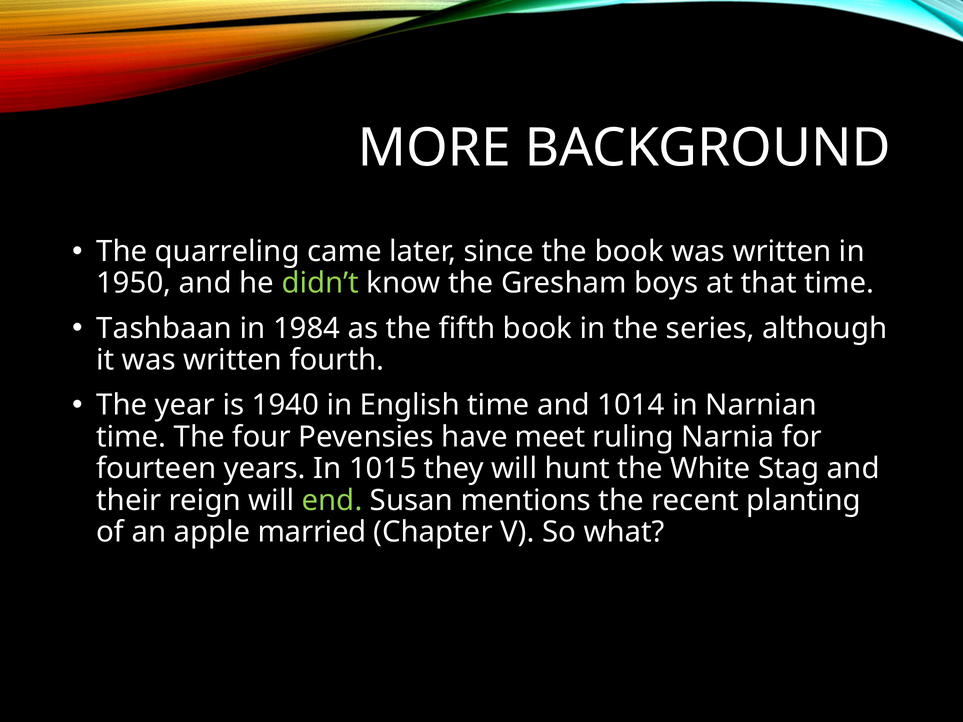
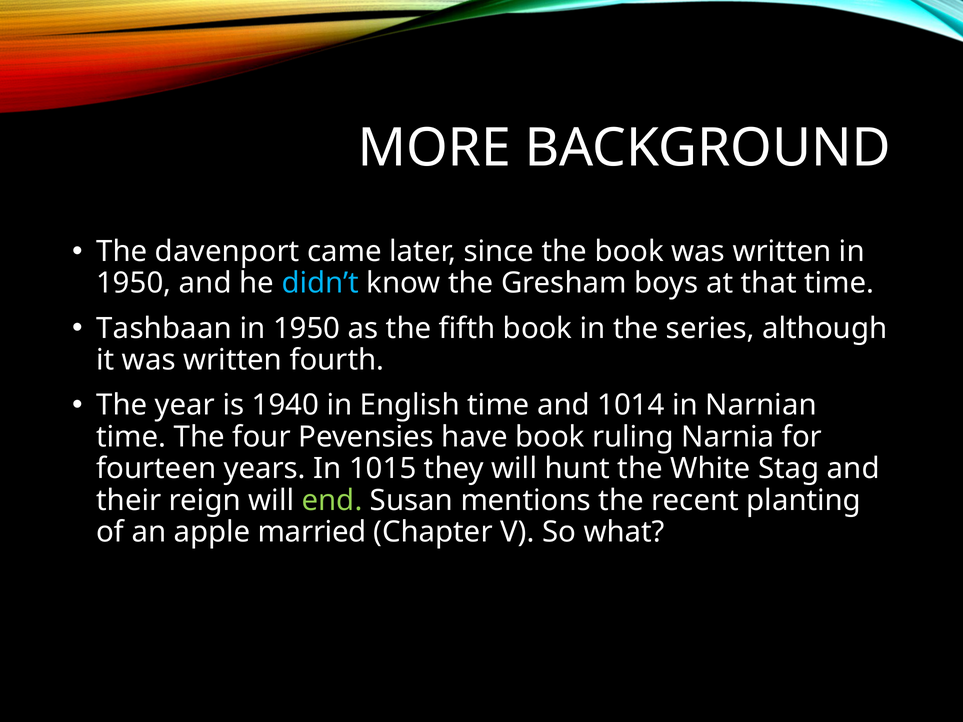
quarreling: quarreling -> davenport (227, 252)
didn’t colour: light green -> light blue (320, 283)
1984: 1984 -> 1950 (307, 328)
have meet: meet -> book (550, 437)
